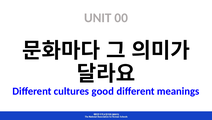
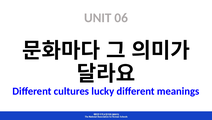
00: 00 -> 06 (121, 18)
good: good -> lucky (103, 91)
